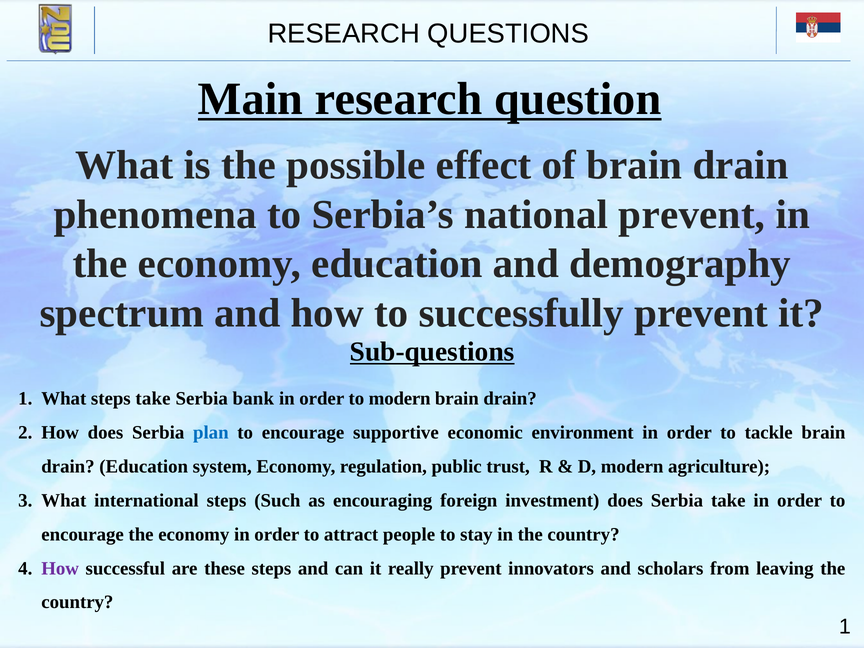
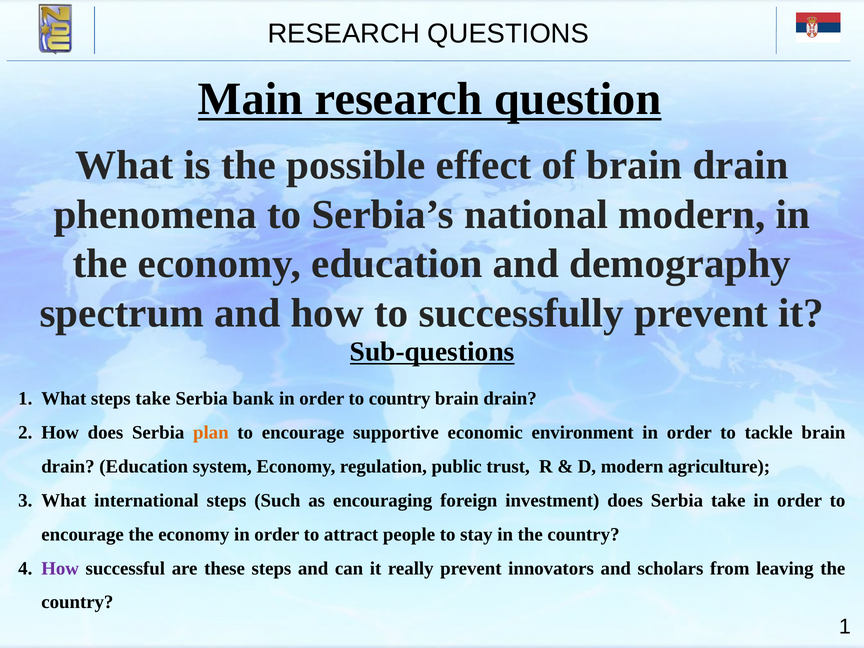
national prevent: prevent -> modern (692, 214)
to modern: modern -> country (400, 399)
plan colour: blue -> orange (211, 433)
